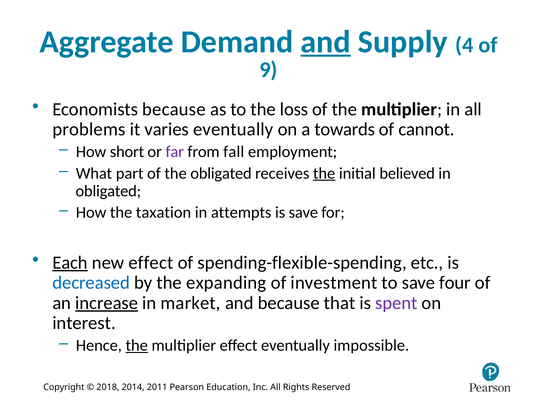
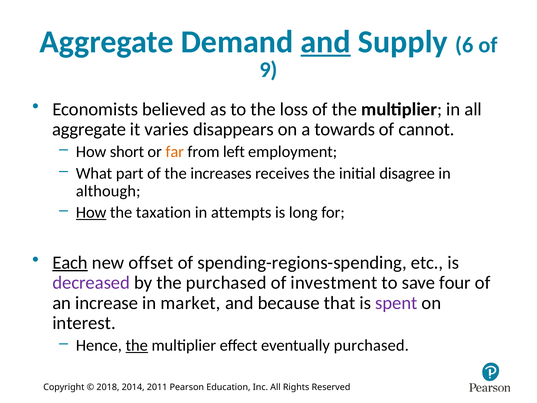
4: 4 -> 6 (464, 45)
Economists because: because -> believed (174, 109)
problems: problems -> aggregate (89, 129)
varies eventually: eventually -> disappears (233, 129)
far colour: purple -> orange (175, 152)
fall: fall -> left (234, 152)
the obligated: obligated -> increases (221, 173)
the underline: present -> none (324, 173)
believed: believed -> disagree (407, 173)
obligated: obligated -> although (108, 191)
How underline: none -> present (91, 212)
is save: save -> long (303, 212)
new effect: effect -> offset (151, 263)
spending-flexible-spending: spending-flexible-spending -> spending-regions-spending (302, 263)
decreased colour: blue -> purple (91, 283)
the expanding: expanding -> purchased (226, 283)
increase underline: present -> none (107, 303)
eventually impossible: impossible -> purchased (371, 345)
